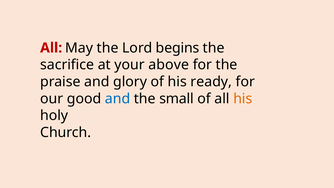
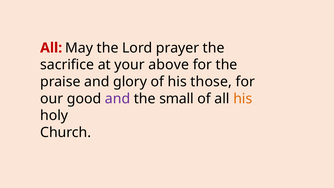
begins: begins -> prayer (178, 48)
ready: ready -> those (211, 82)
and colour: blue -> purple (118, 99)
